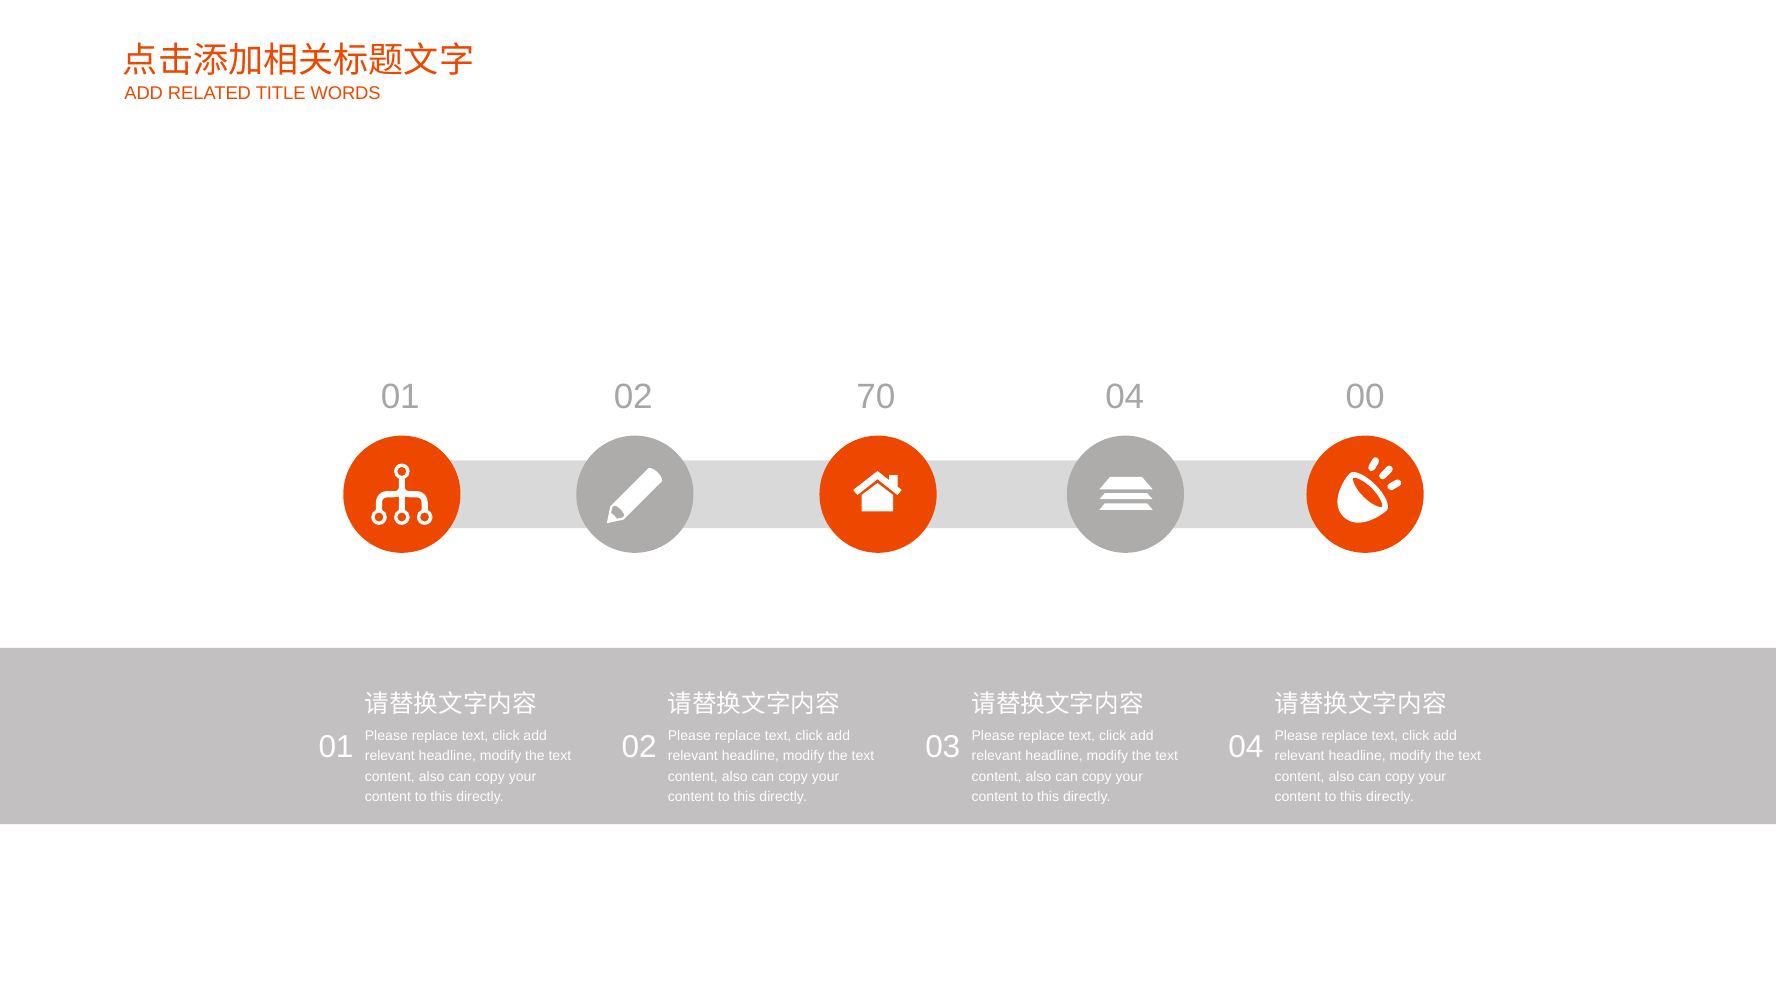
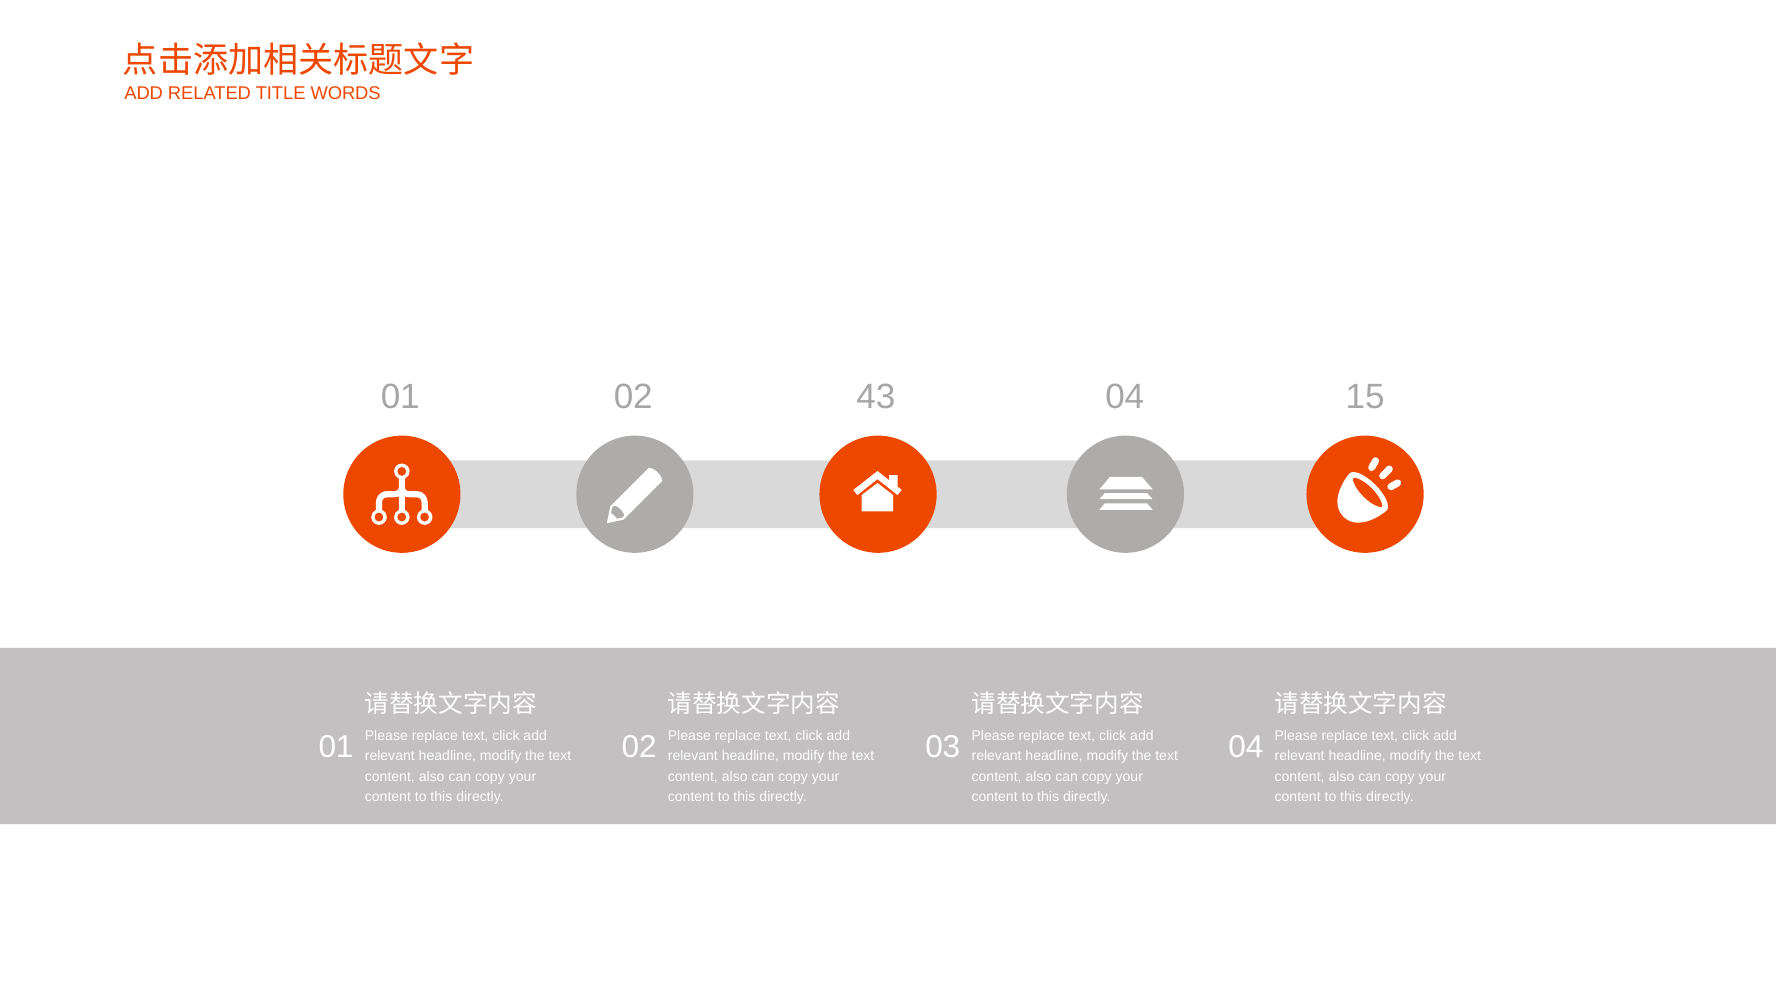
70: 70 -> 43 (876, 397)
00: 00 -> 15 (1365, 397)
